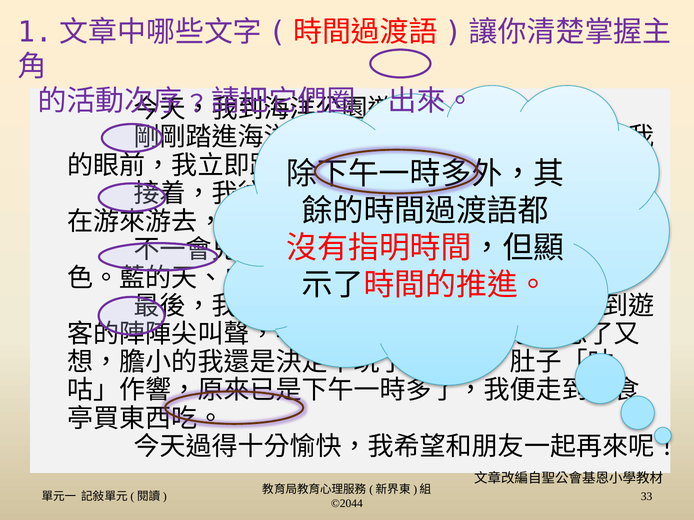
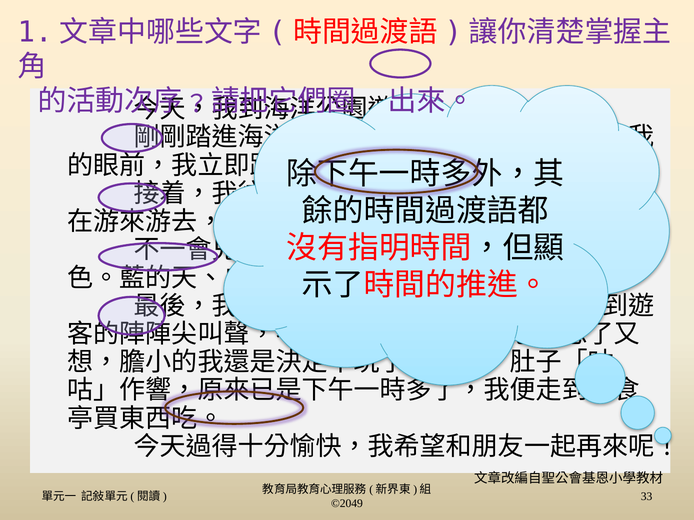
©2044: ©2044 -> ©2049 (347, 504)
